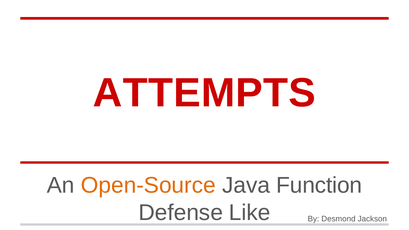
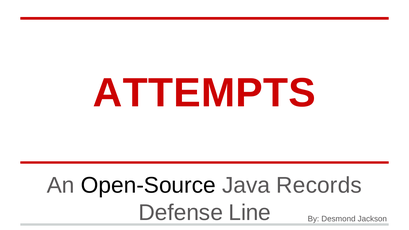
Open-Source colour: orange -> black (148, 186)
Function: Function -> Records (319, 186)
Like: Like -> Line (250, 213)
